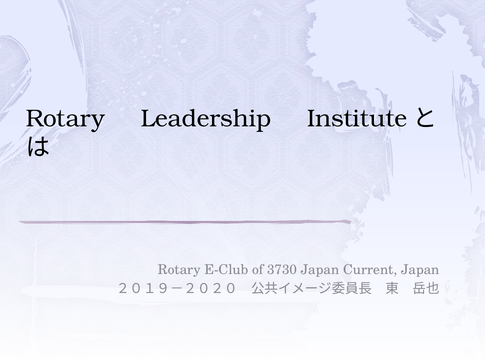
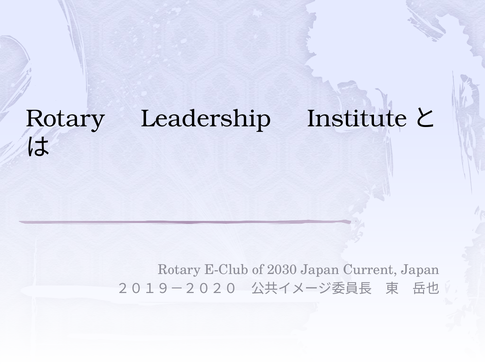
3730: 3730 -> 2030 (282, 270)
